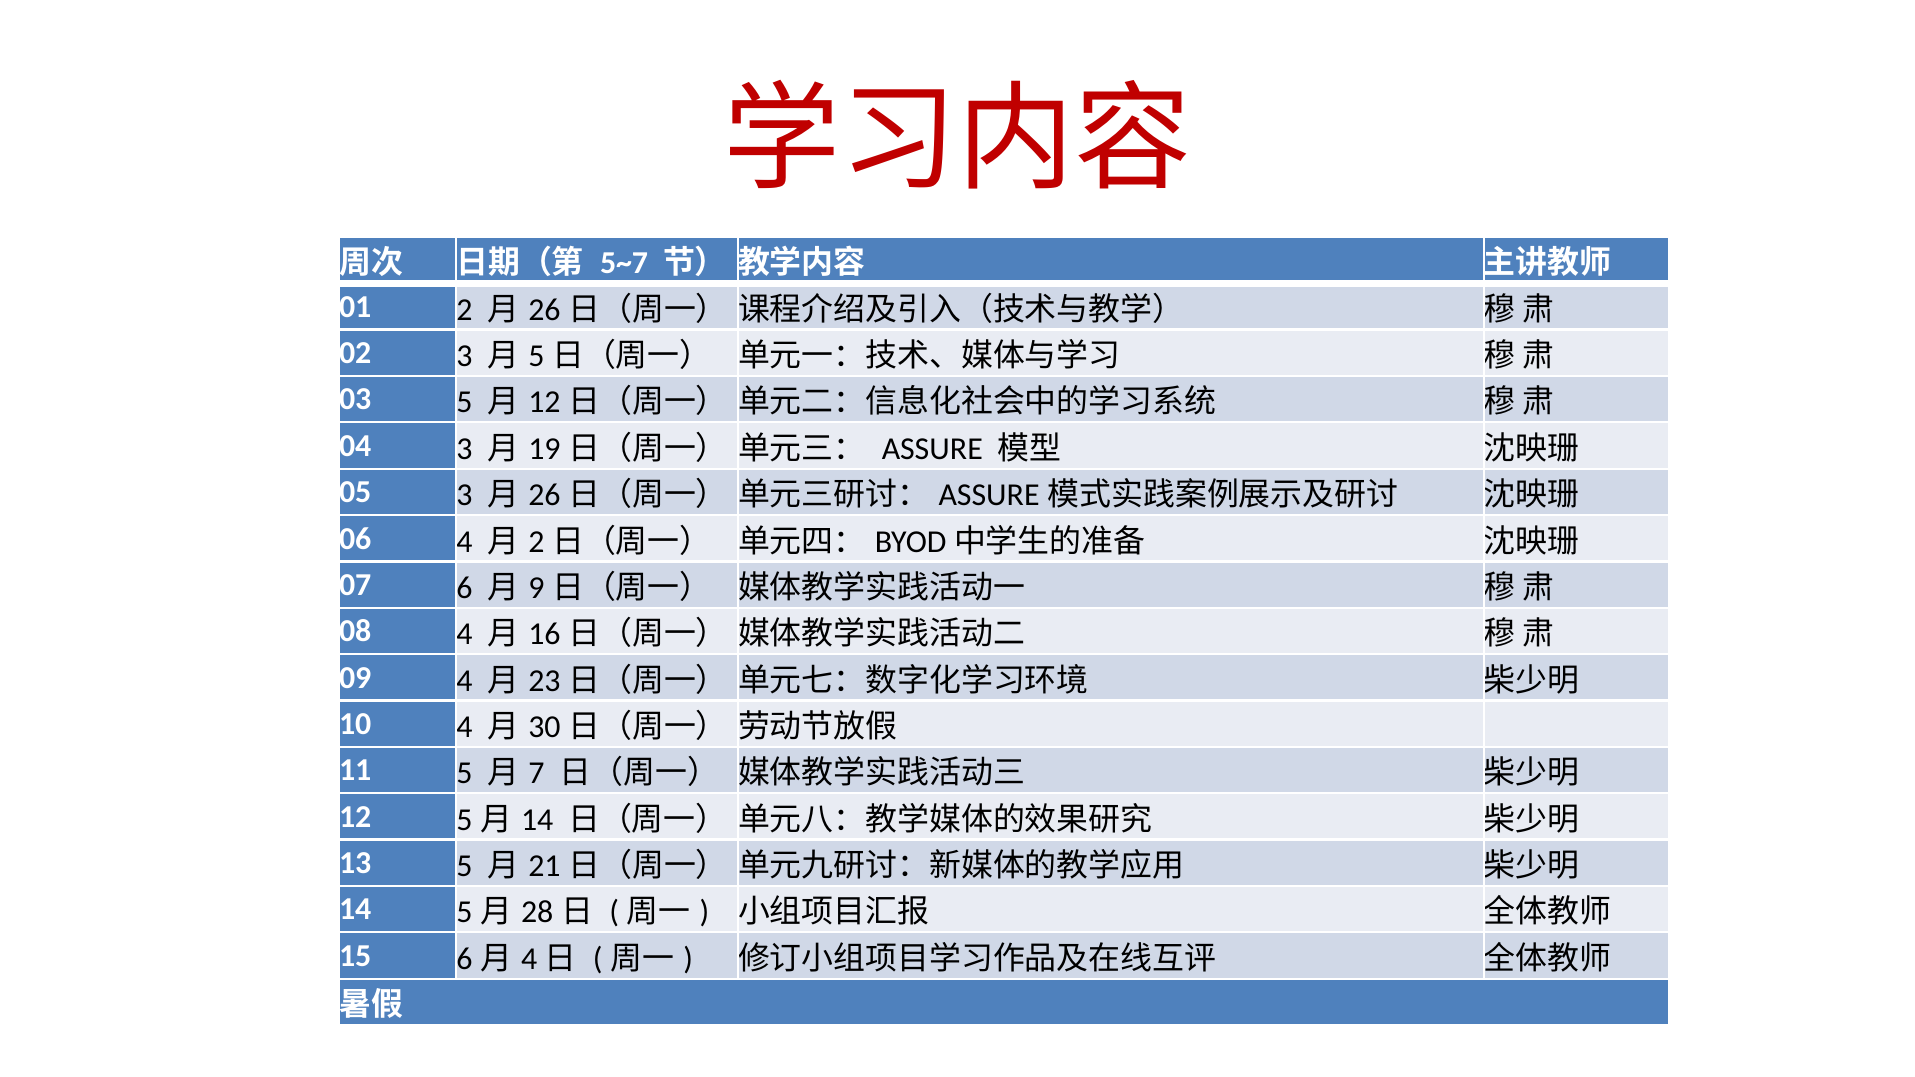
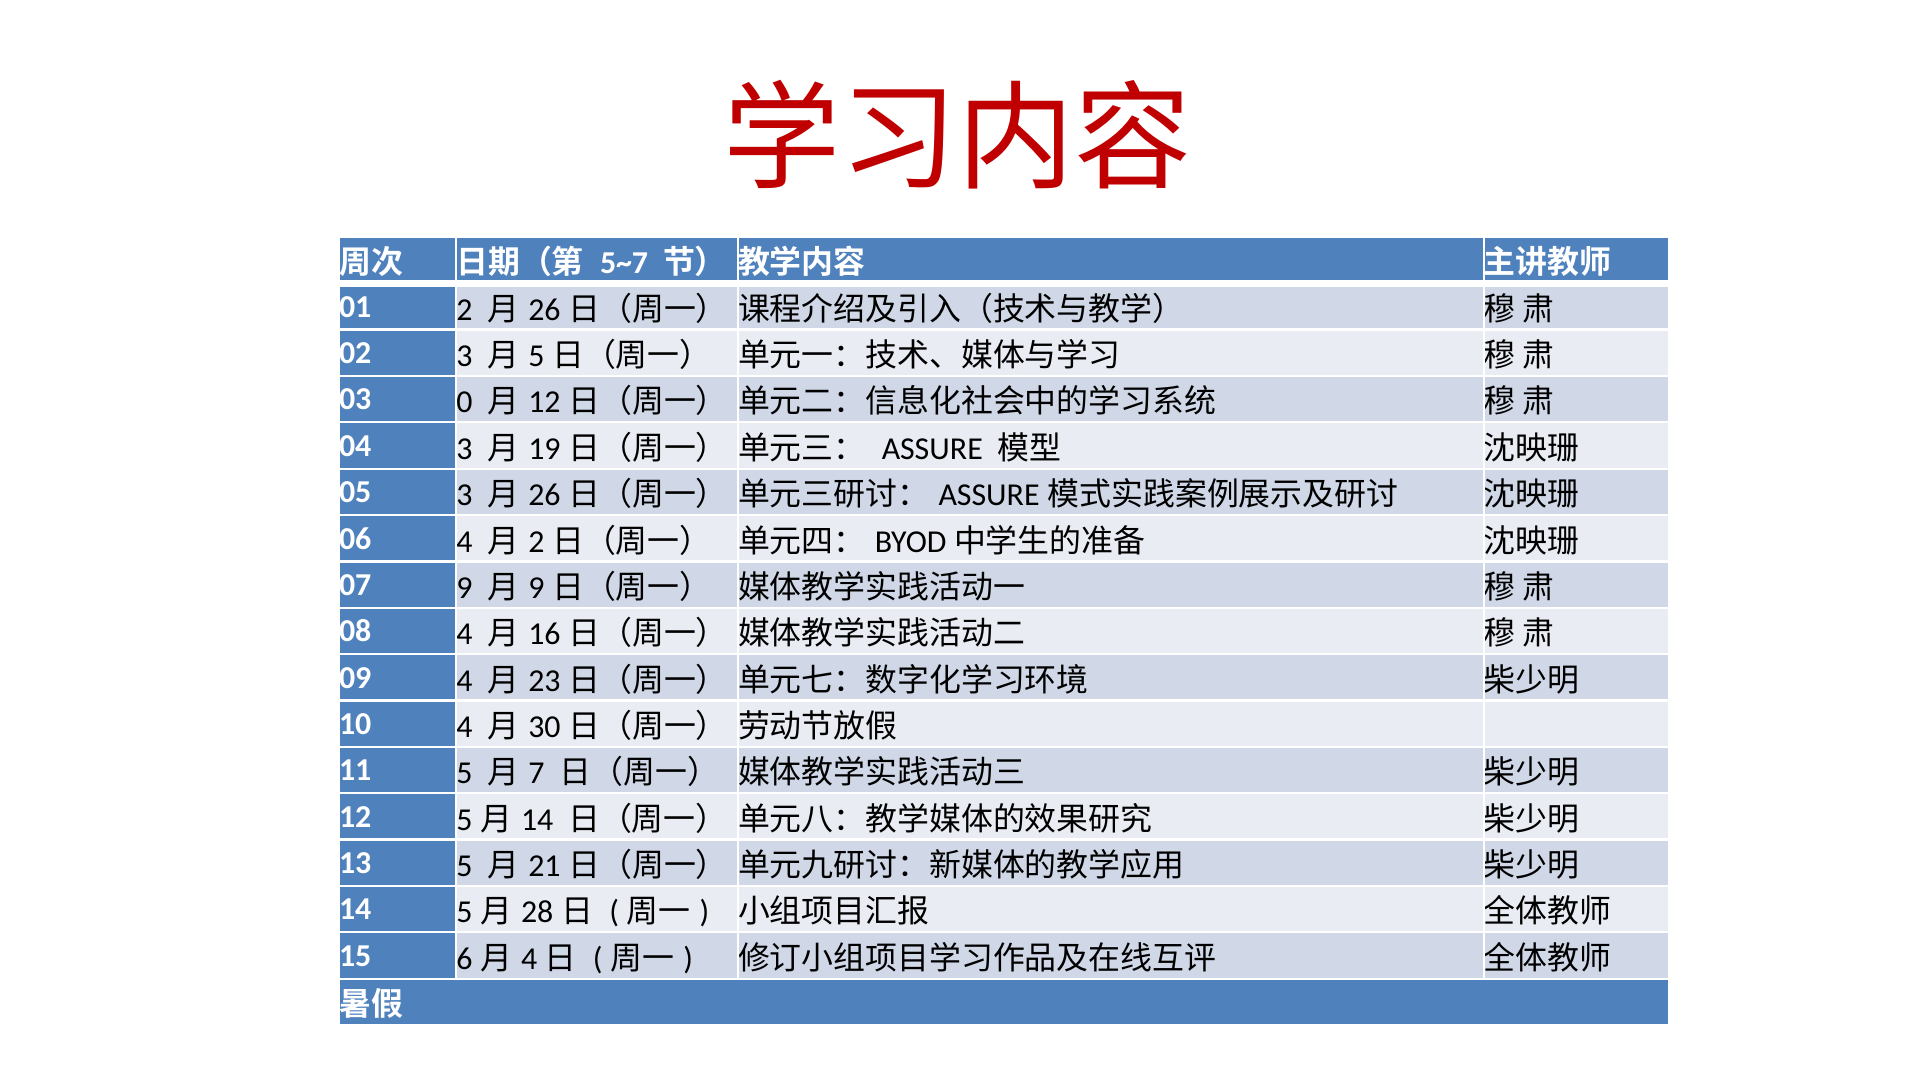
03 5: 5 -> 0 (464, 403)
6: 6 -> 9 (464, 588)
